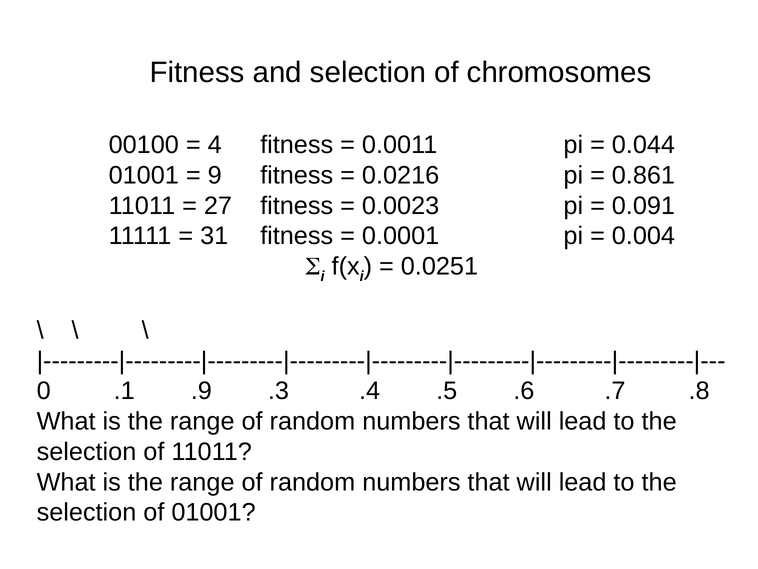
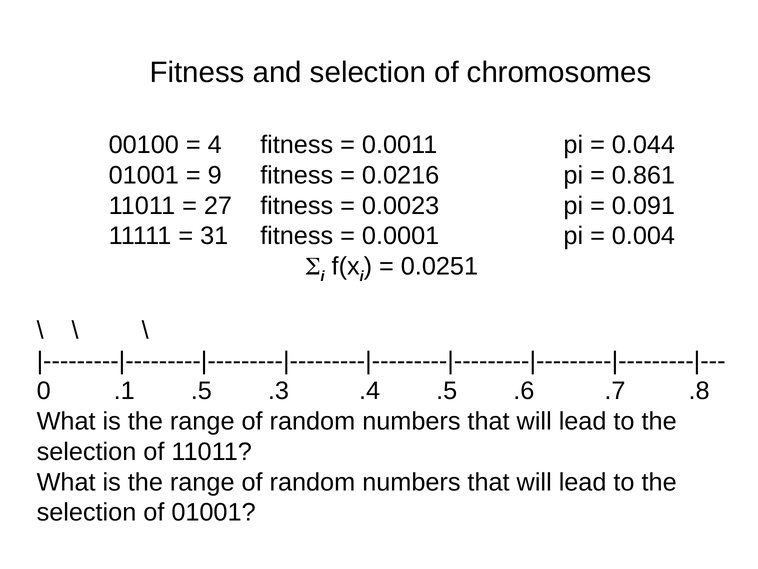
.1 .9: .9 -> .5 (201, 391)
